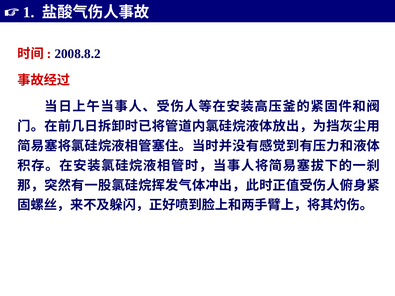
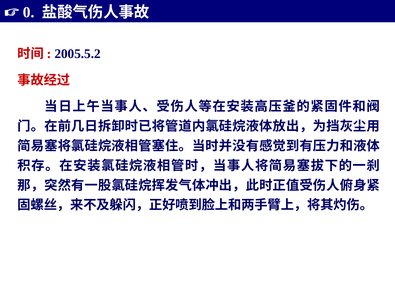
1: 1 -> 0 (29, 12)
2008.8.2: 2008.8.2 -> 2005.5.2 (78, 54)
